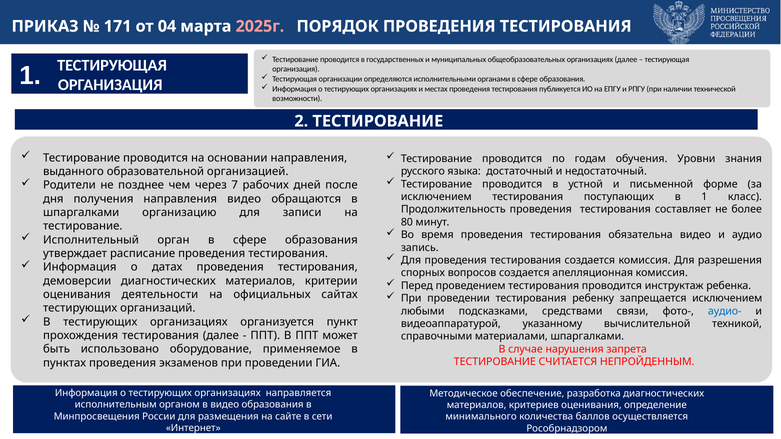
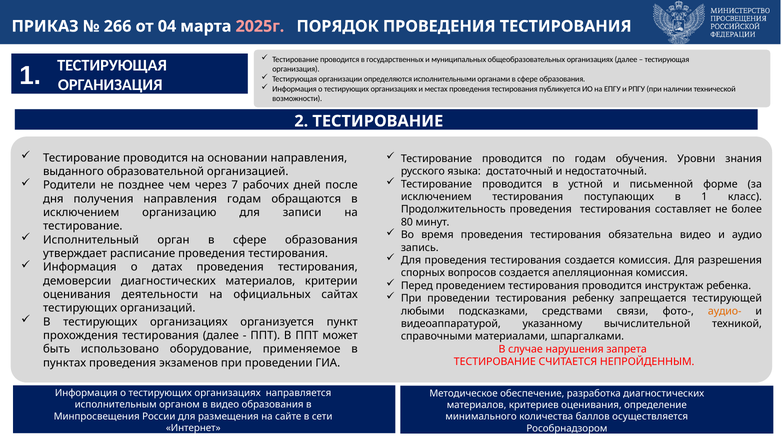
171: 171 -> 266 (118, 26)
направления видео: видео -> годам (244, 199)
шпаргалками: шпаргалками -> исключением (81, 213)
запрещается исключением: исключением -> тестирующей (727, 299)
аудио- colour: blue -> orange (725, 311)
